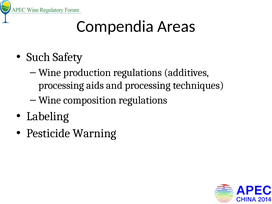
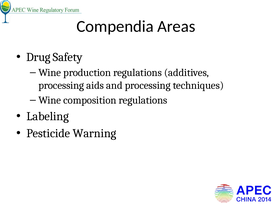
Such: Such -> Drug (38, 57)
